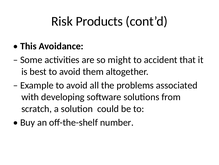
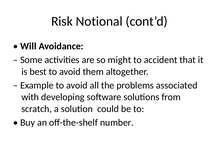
Products: Products -> Notional (99, 21)
This: This -> Will (28, 46)
